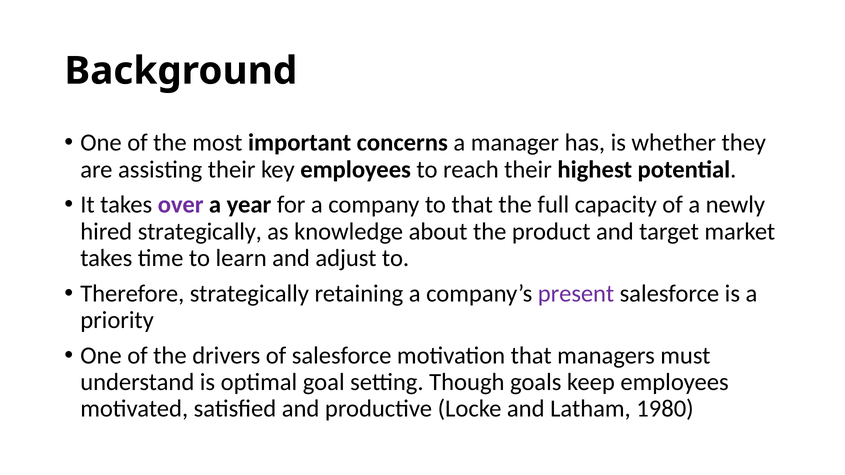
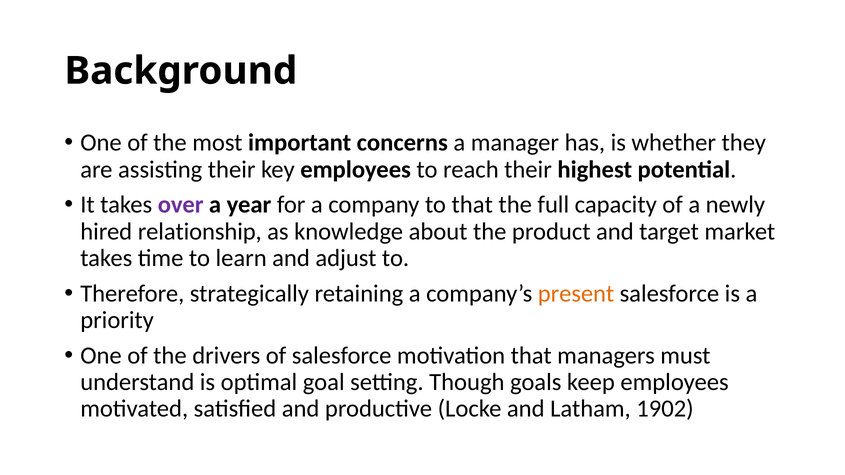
hired strategically: strategically -> relationship (200, 232)
present colour: purple -> orange (576, 294)
1980: 1980 -> 1902 (665, 409)
